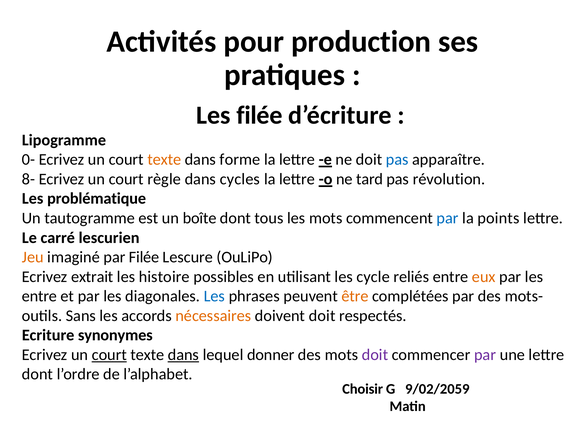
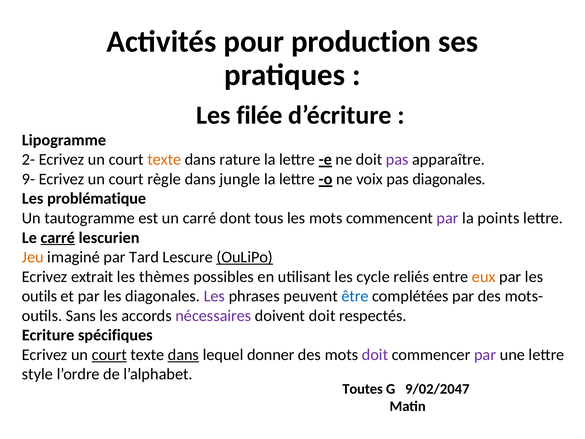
0-: 0- -> 2- (28, 159)
forme: forme -> rature (240, 159)
pas colour: blue -> purple (397, 159)
8-: 8- -> 9- (28, 179)
cycles: cycles -> jungle (240, 179)
tard: tard -> voix (370, 179)
pas révolution: révolution -> diagonales (449, 179)
un boîte: boîte -> carré (200, 218)
par colour: blue -> purple (448, 218)
carré underline: none -> present (58, 238)
par Filée: Filée -> Tard (144, 257)
OuLiPo underline: none -> present (245, 257)
histoire: histoire -> thèmes (164, 277)
entre: entre -> outils (39, 296)
Les colour: blue -> purple (214, 296)
être colour: orange -> blue (355, 296)
nécessaires colour: orange -> purple (213, 316)
synonymes: synonymes -> spécifiques (115, 335)
dont: dont -> style (37, 374)
Choisir: Choisir -> Toutes (363, 389)
9/02/2059: 9/02/2059 -> 9/02/2047 (437, 389)
